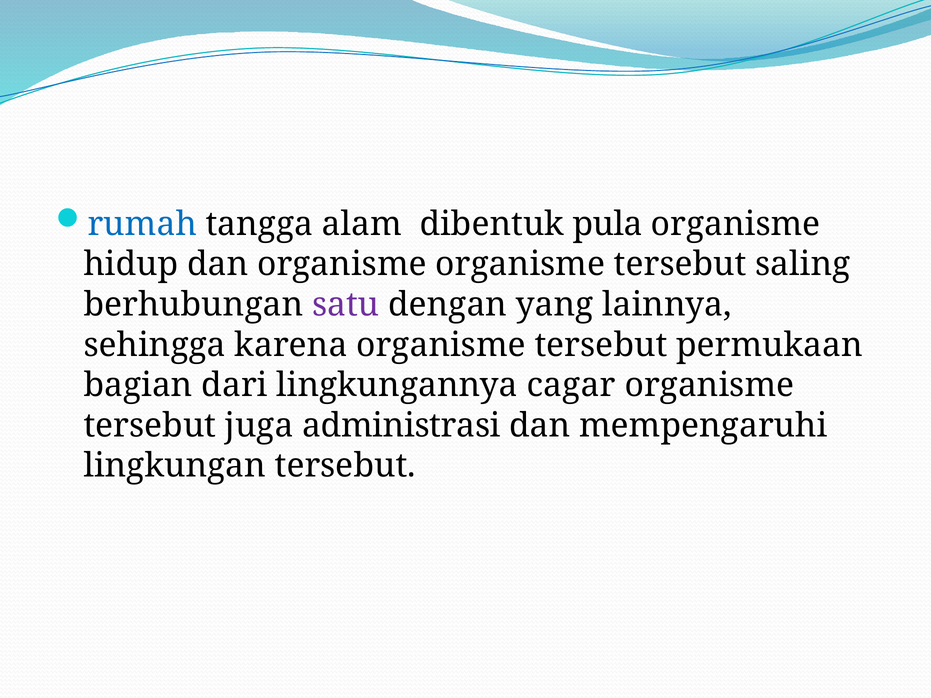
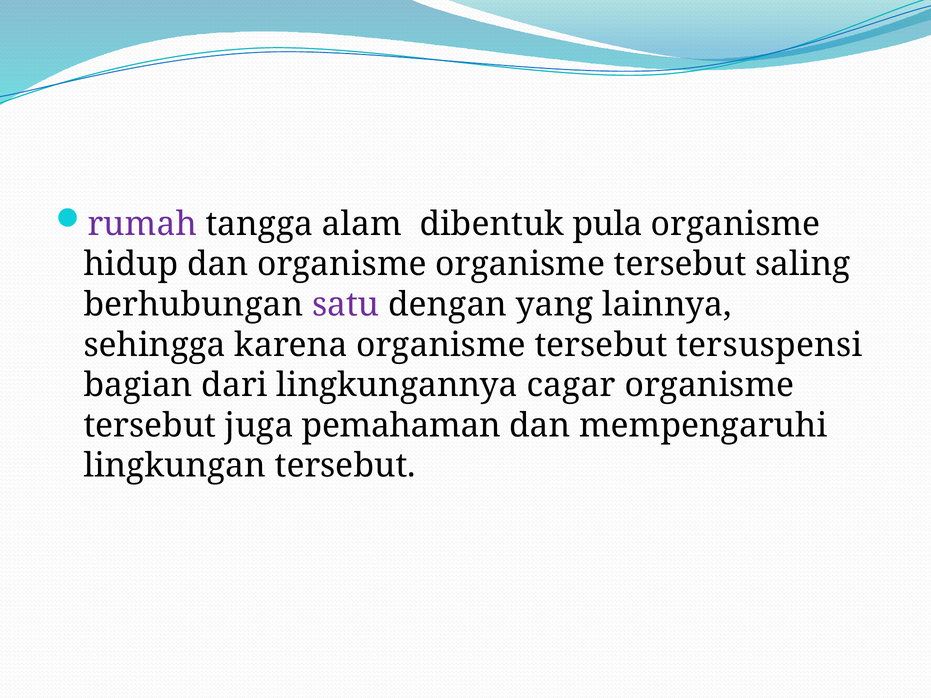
rumah colour: blue -> purple (142, 224)
permukaan: permukaan -> tersuspensi (769, 345)
administrasi: administrasi -> pemahaman (401, 426)
